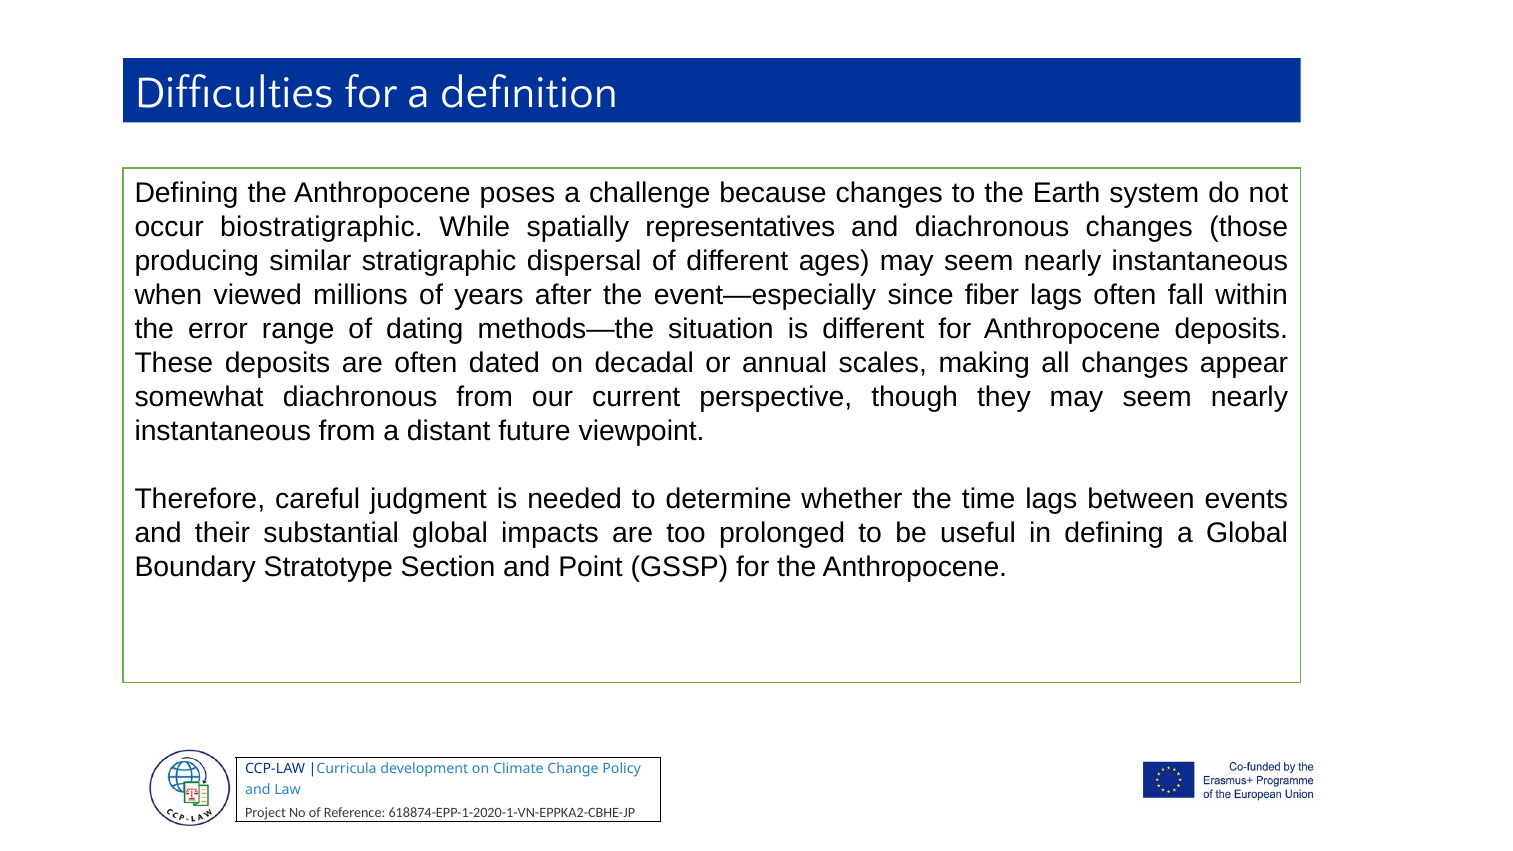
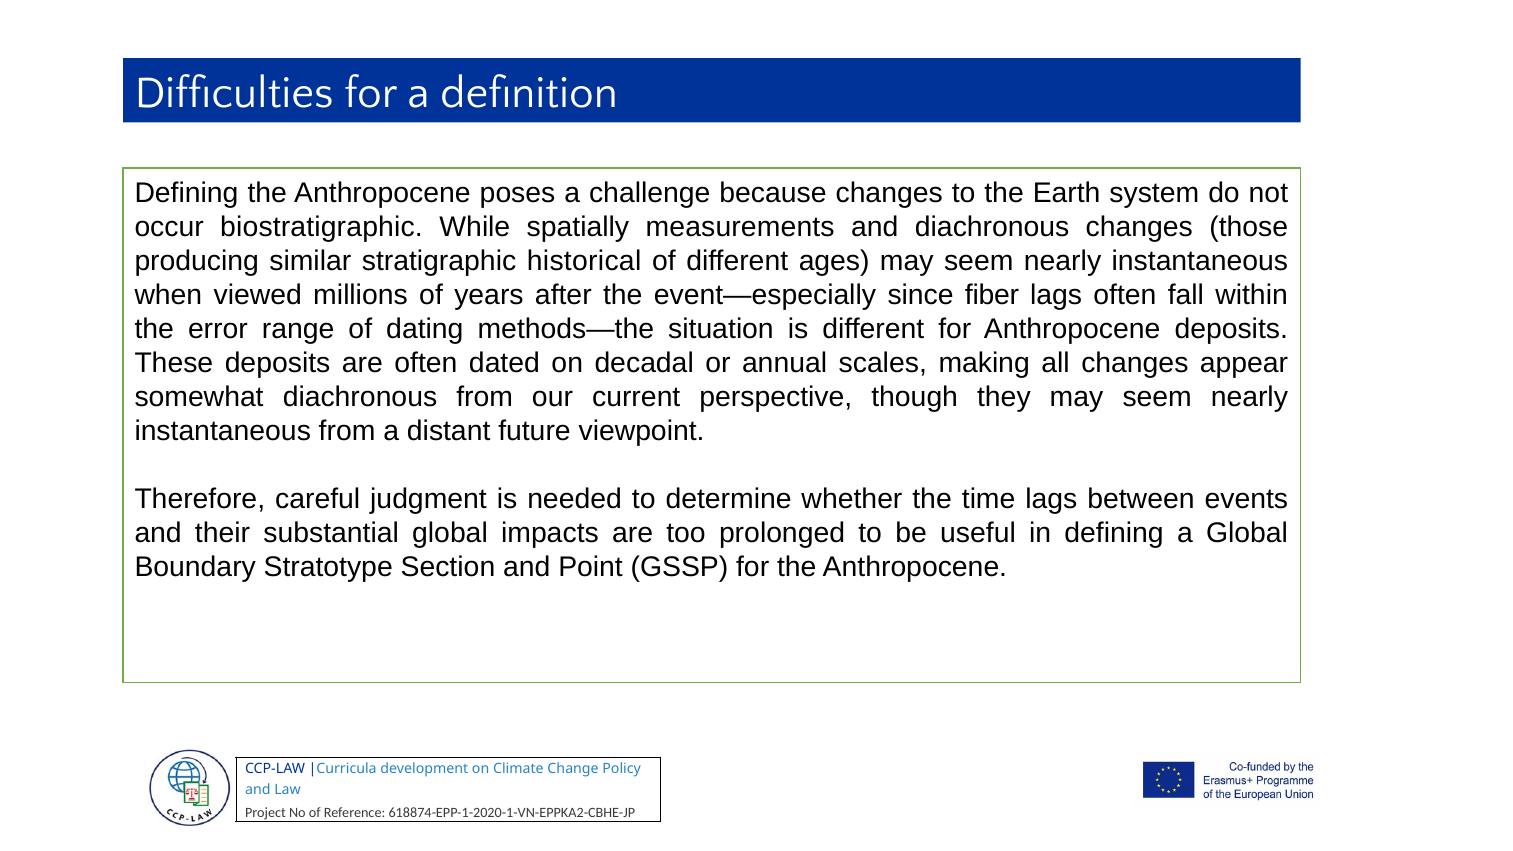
representatives: representatives -> measurements (740, 227)
dispersal: dispersal -> historical (584, 261)
